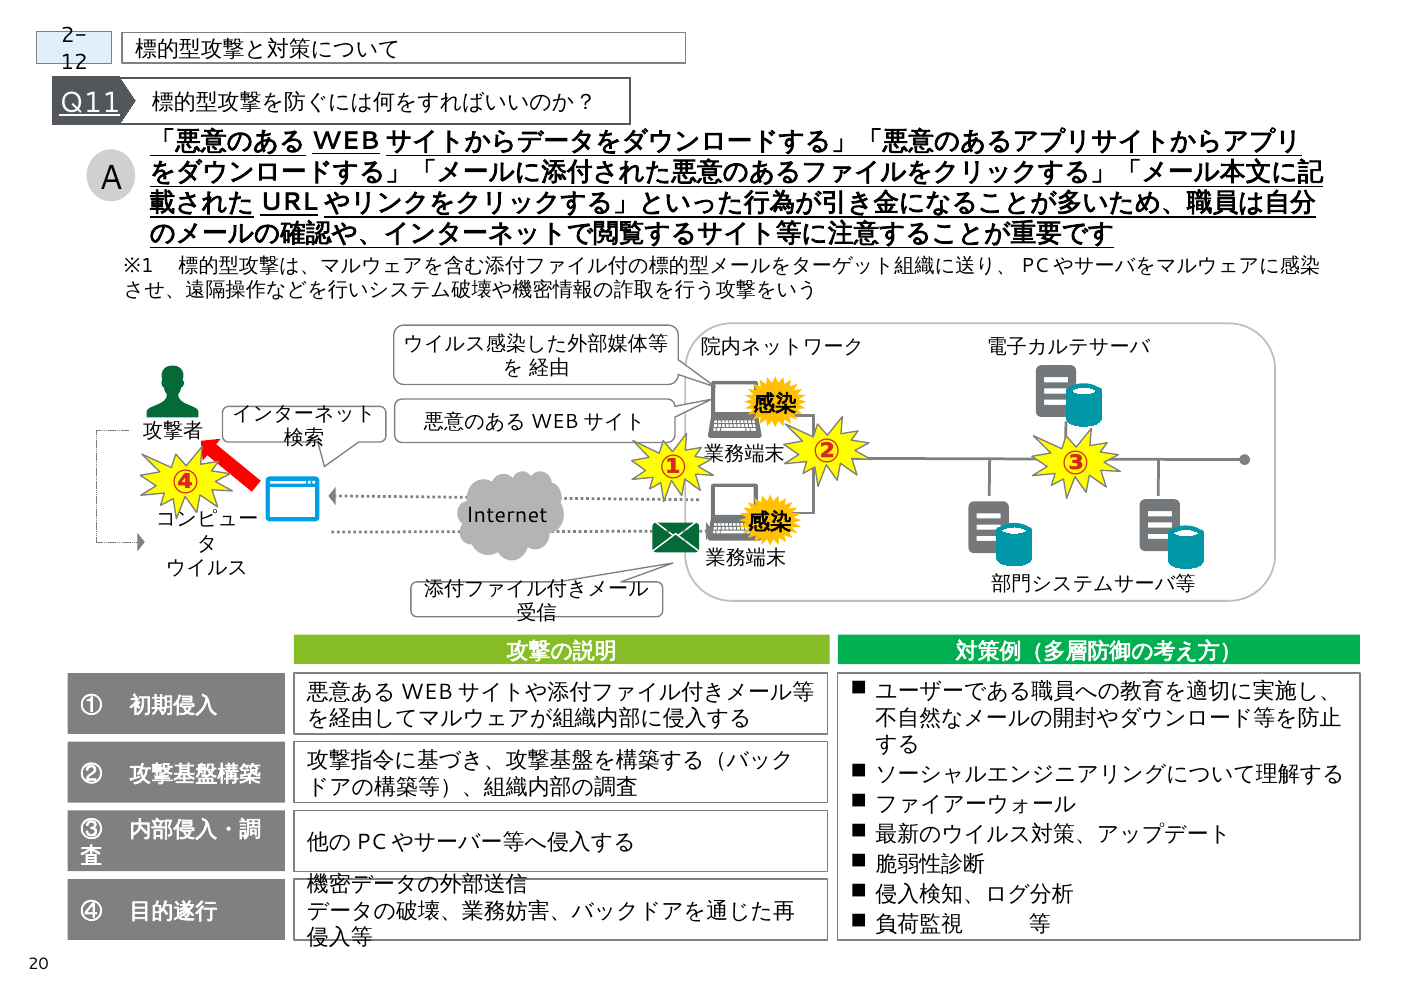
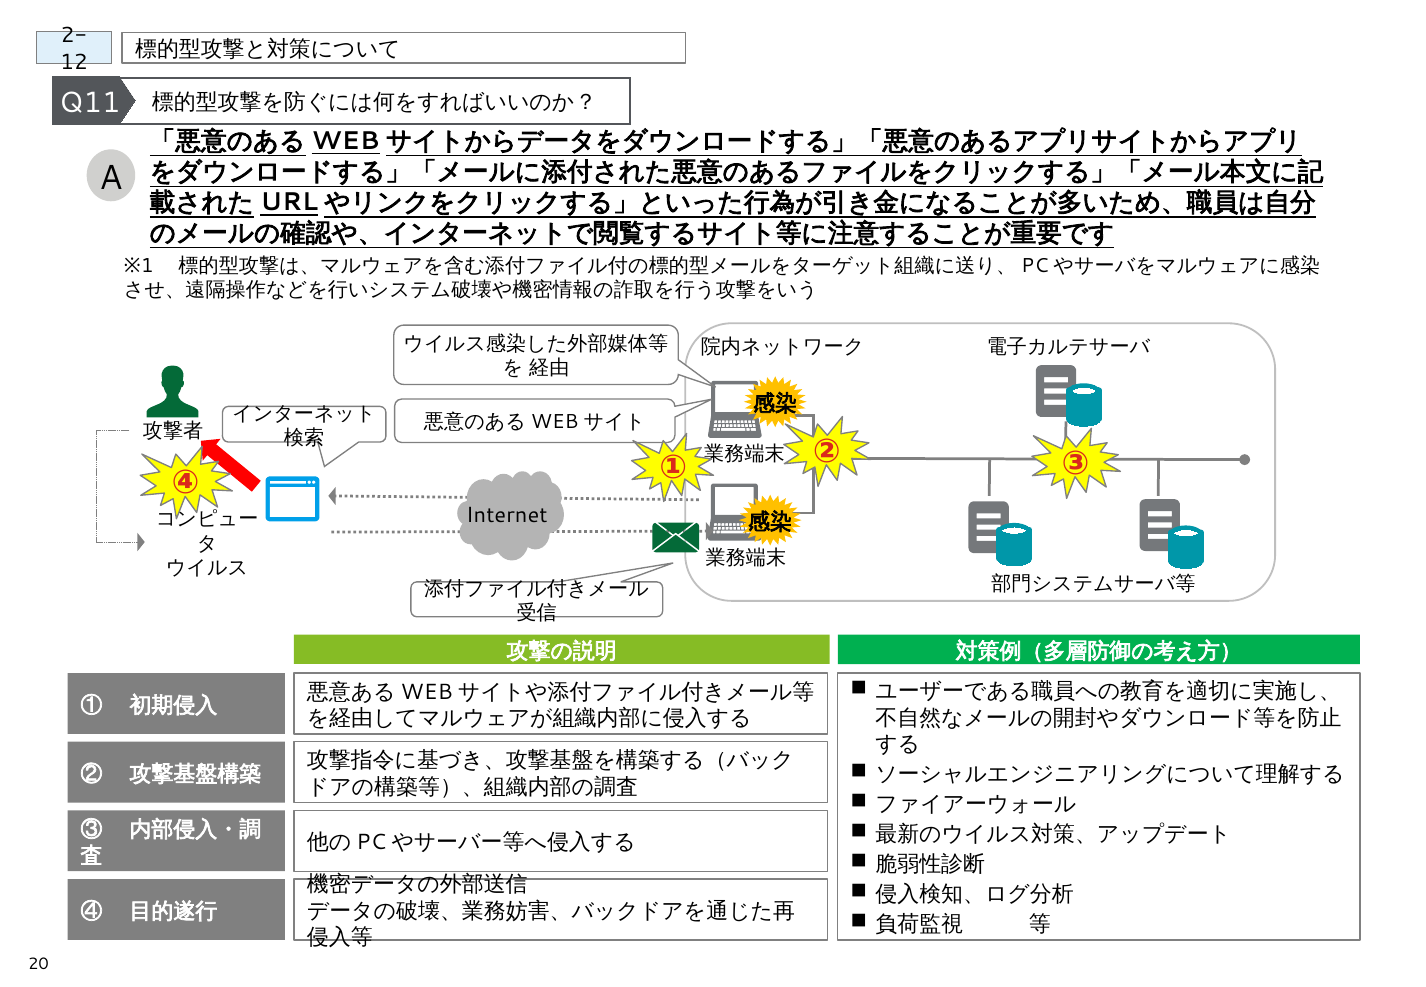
Q11 underline: present -> none (90, 103)
